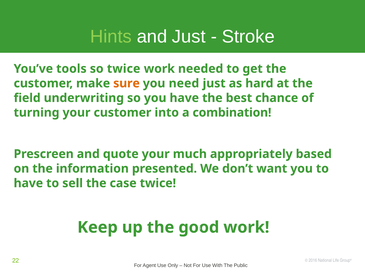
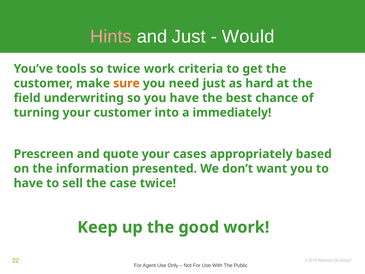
Hints colour: light green -> pink (111, 36)
Stroke: Stroke -> Would (248, 36)
needed: needed -> criteria (201, 69)
combination: combination -> immediately (232, 112)
much: much -> cases (190, 154)
